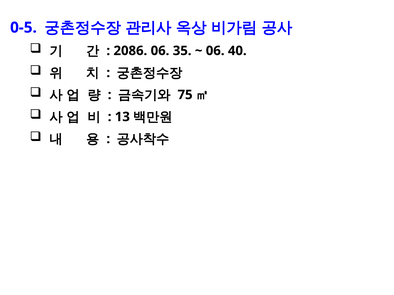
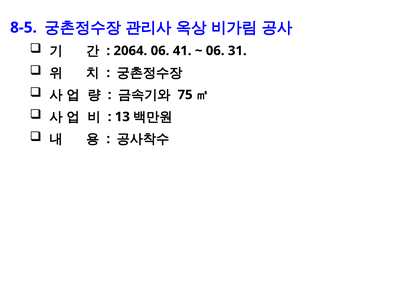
0-5: 0-5 -> 8-5 (23, 28)
2086: 2086 -> 2064 (130, 51)
35: 35 -> 41 (182, 51)
40: 40 -> 31 (237, 51)
